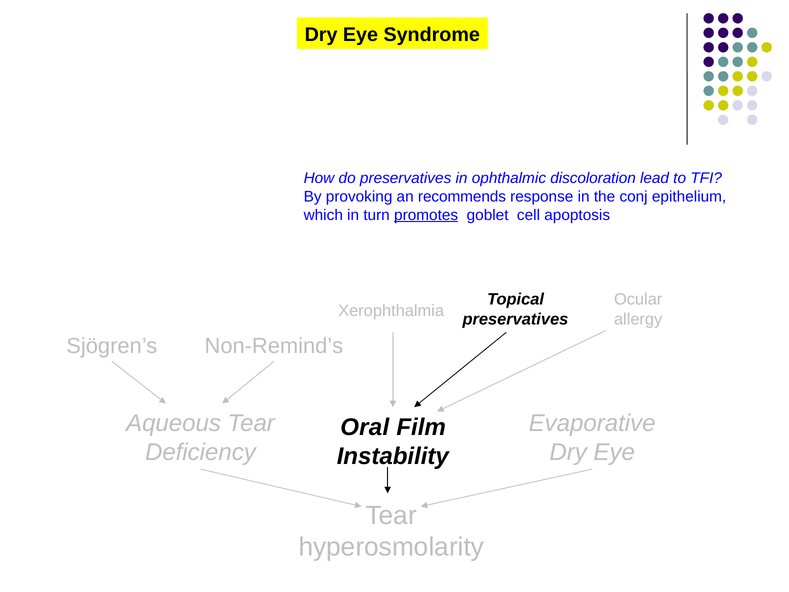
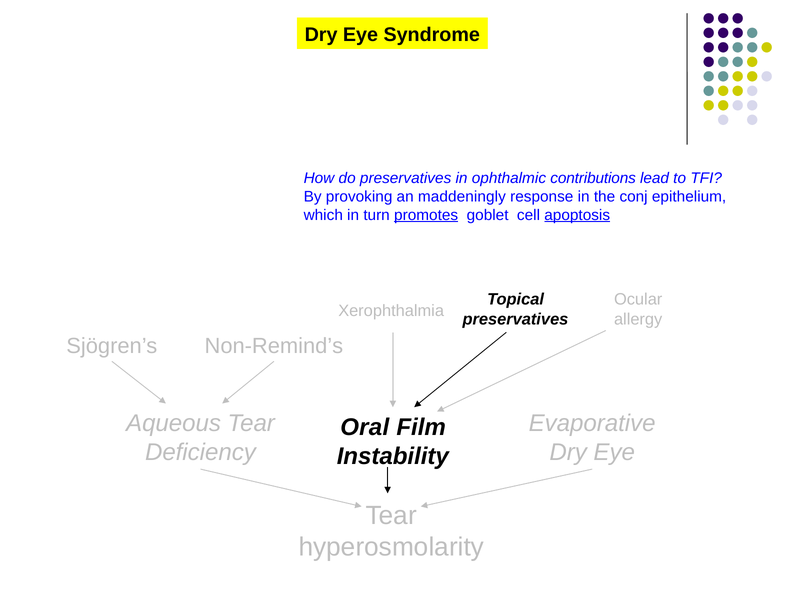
discoloration: discoloration -> contributions (593, 178)
recommends: recommends -> maddeningly (462, 197)
apoptosis underline: none -> present (577, 215)
